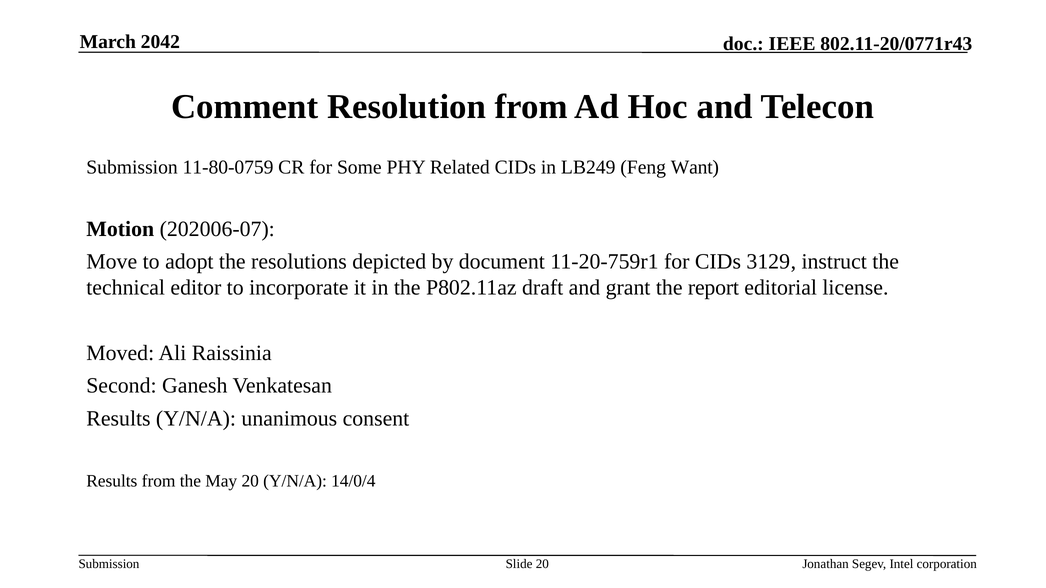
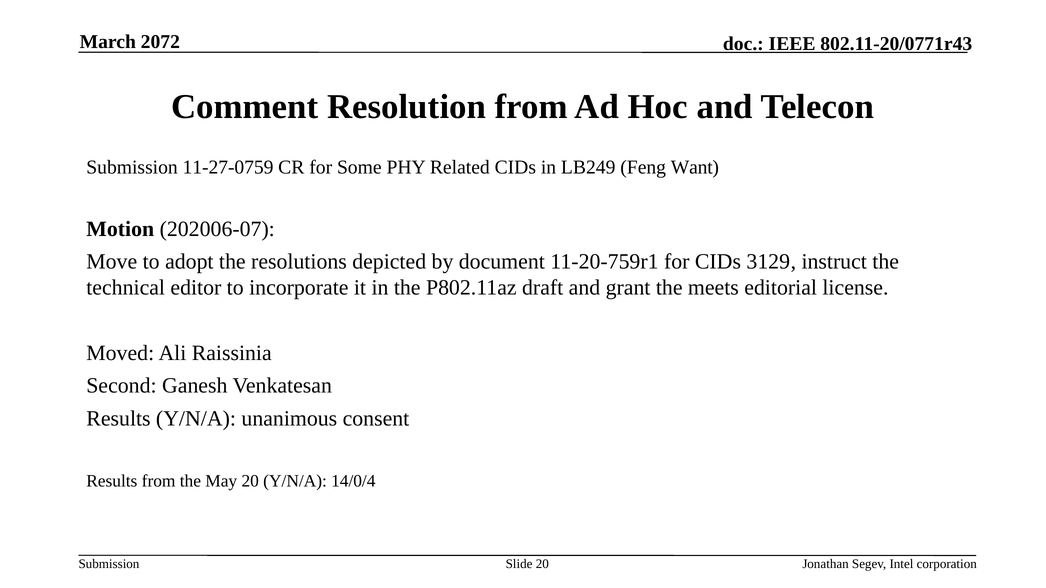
2042: 2042 -> 2072 (160, 42)
11-80-0759: 11-80-0759 -> 11-27-0759 (228, 167)
report: report -> meets (713, 288)
